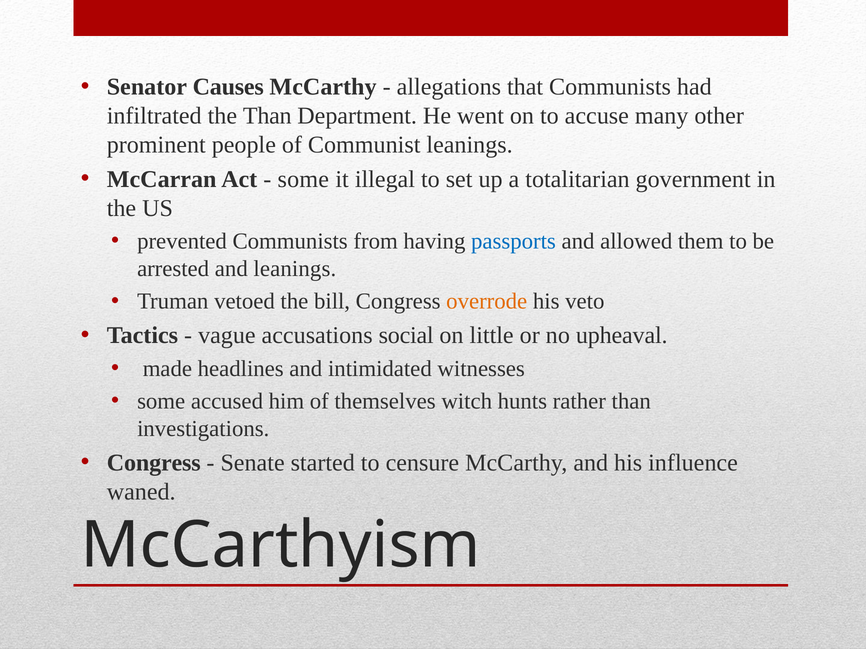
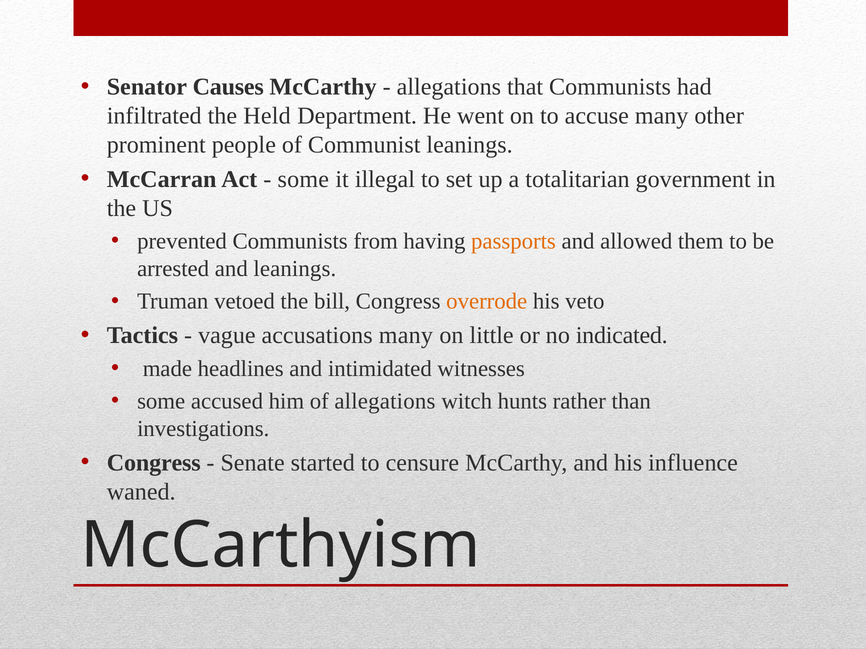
the Than: Than -> Held (267, 116)
passports colour: blue -> orange (513, 242)
accusations social: social -> many (406, 336)
upheaval: upheaval -> indicated (622, 336)
of themselves: themselves -> allegations (385, 402)
